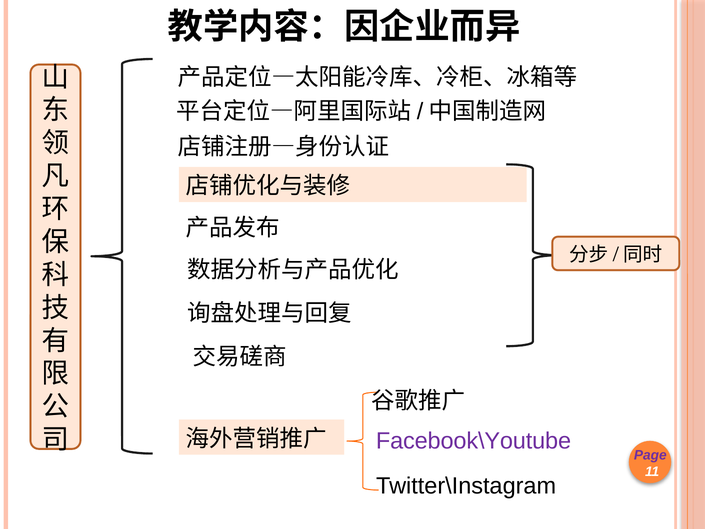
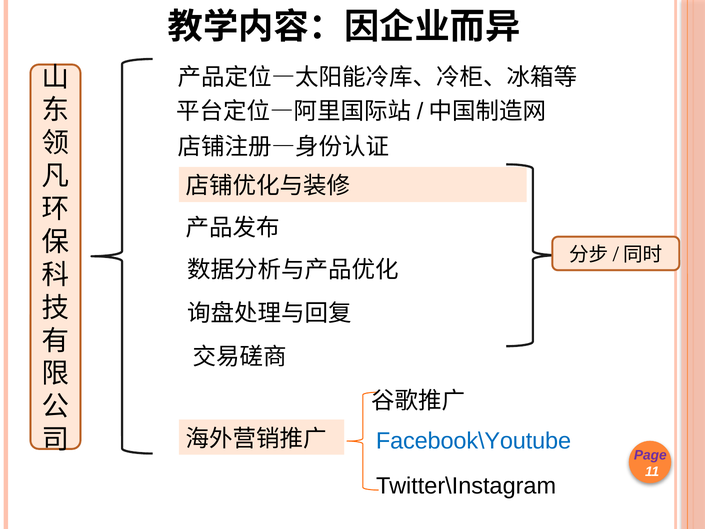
Facebook\Youtube colour: purple -> blue (474, 441)
